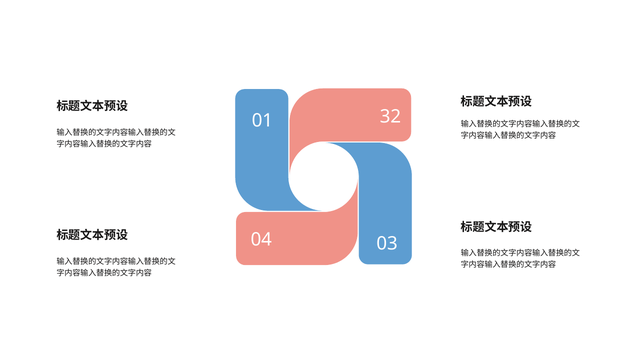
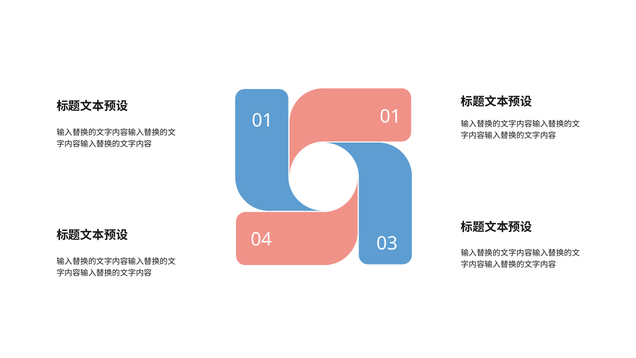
01 32: 32 -> 01 (390, 116)
